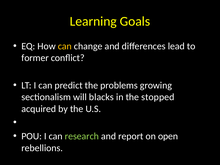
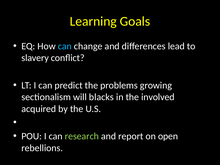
can colour: yellow -> light blue (65, 46)
former: former -> slavery (35, 58)
stopped: stopped -> involved (158, 97)
